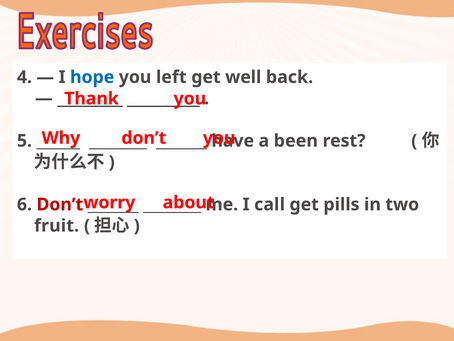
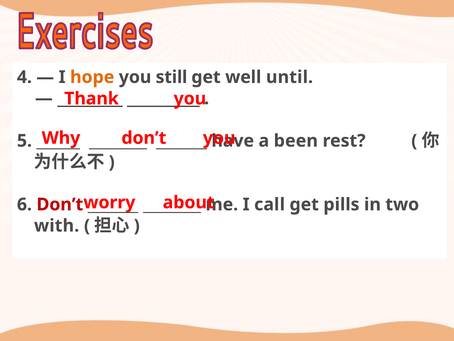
hope colour: blue -> orange (92, 77)
left: left -> still (171, 77)
back: back -> until (289, 77)
fruit: fruit -> with (57, 225)
